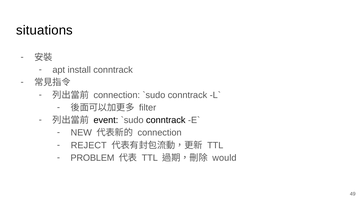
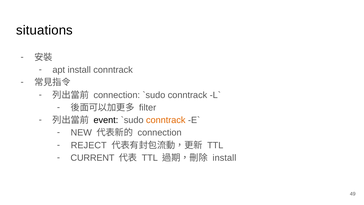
conntrack colour: black -> orange (166, 120)
PROBLEM: PROBLEM -> CURRENT (92, 158)
would: would -> install (224, 158)
